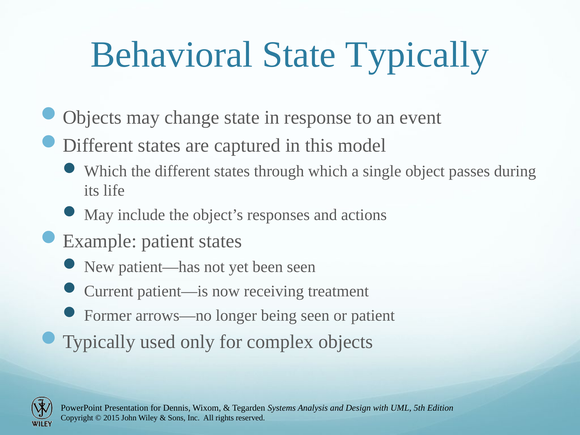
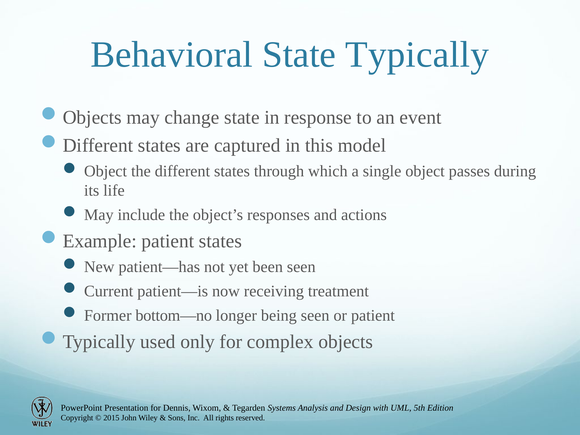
Which: Which -> Object (106, 171)
arrows—no: arrows—no -> bottom—no (174, 315)
